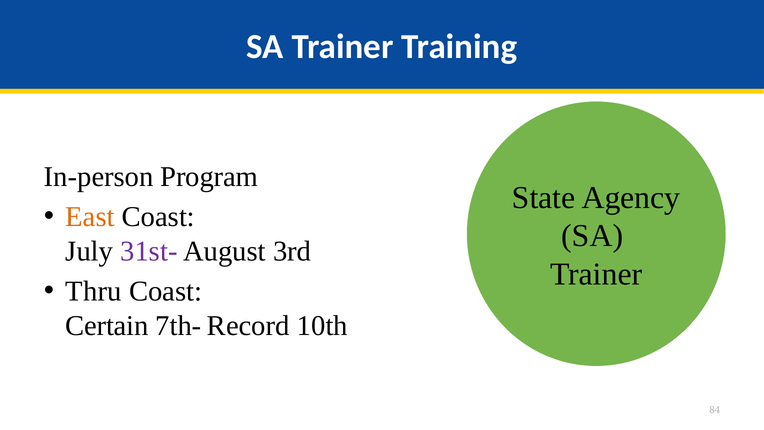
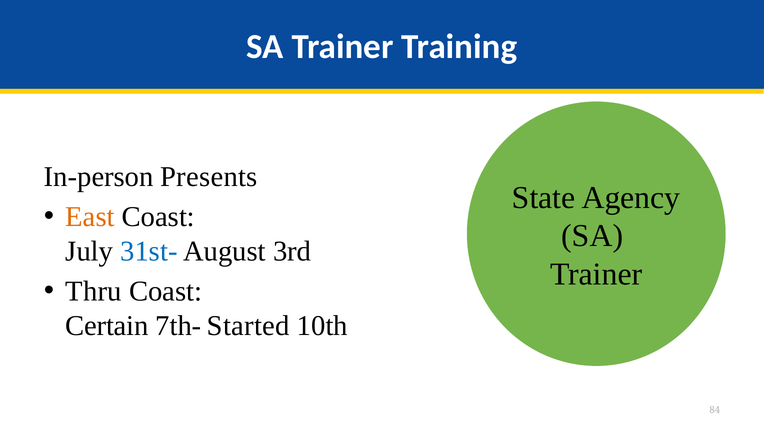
Program: Program -> Presents (209, 177)
31st- colour: purple -> blue (149, 251)
Record: Record -> Started (248, 326)
